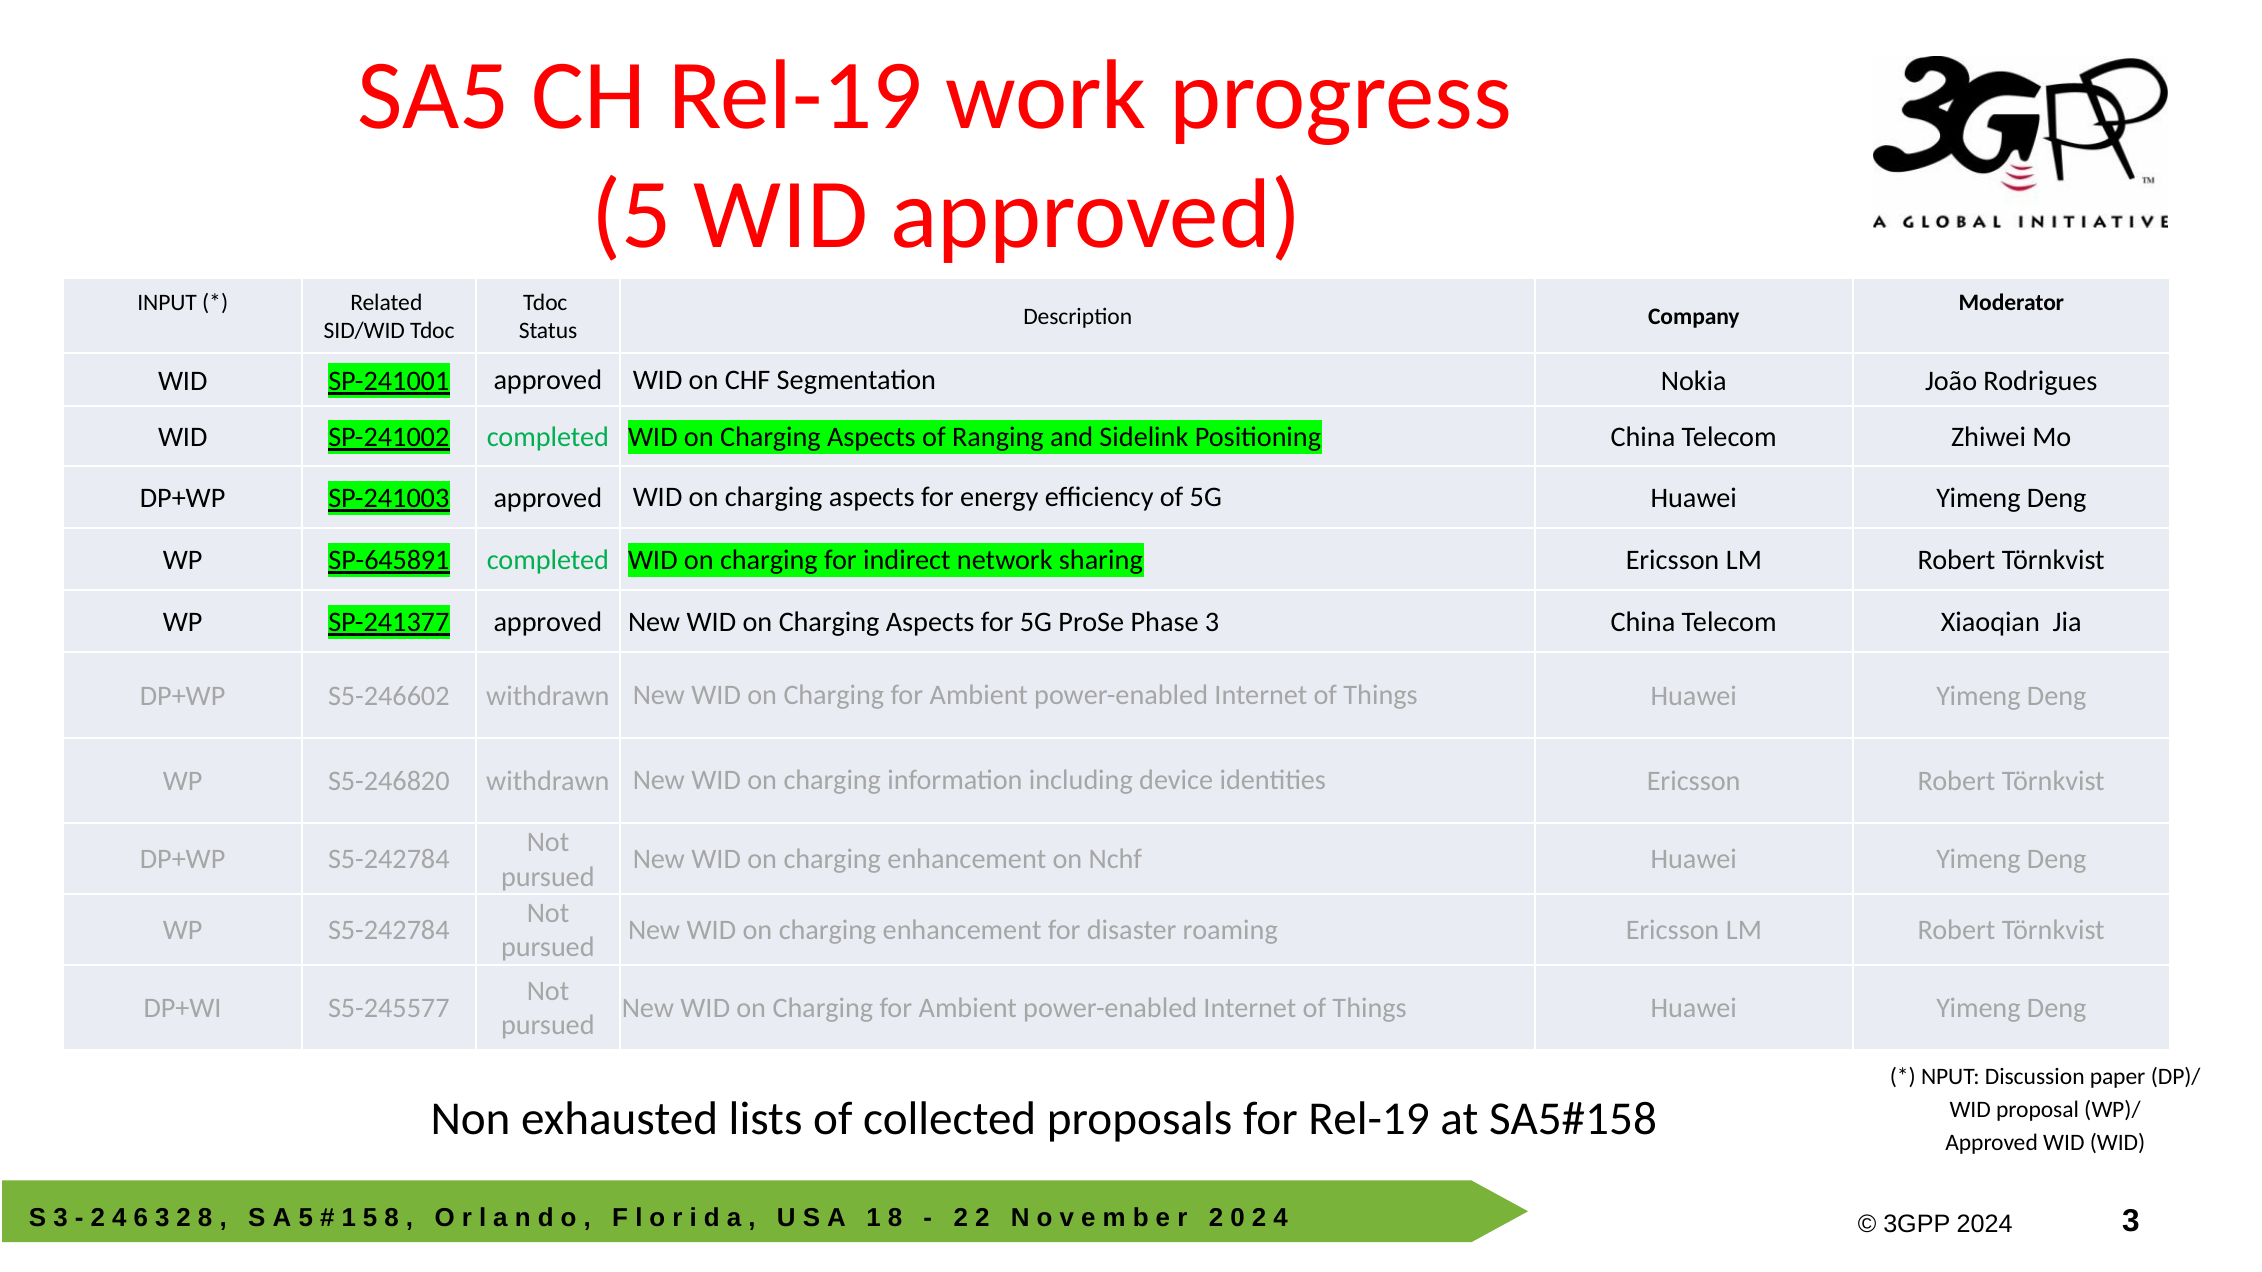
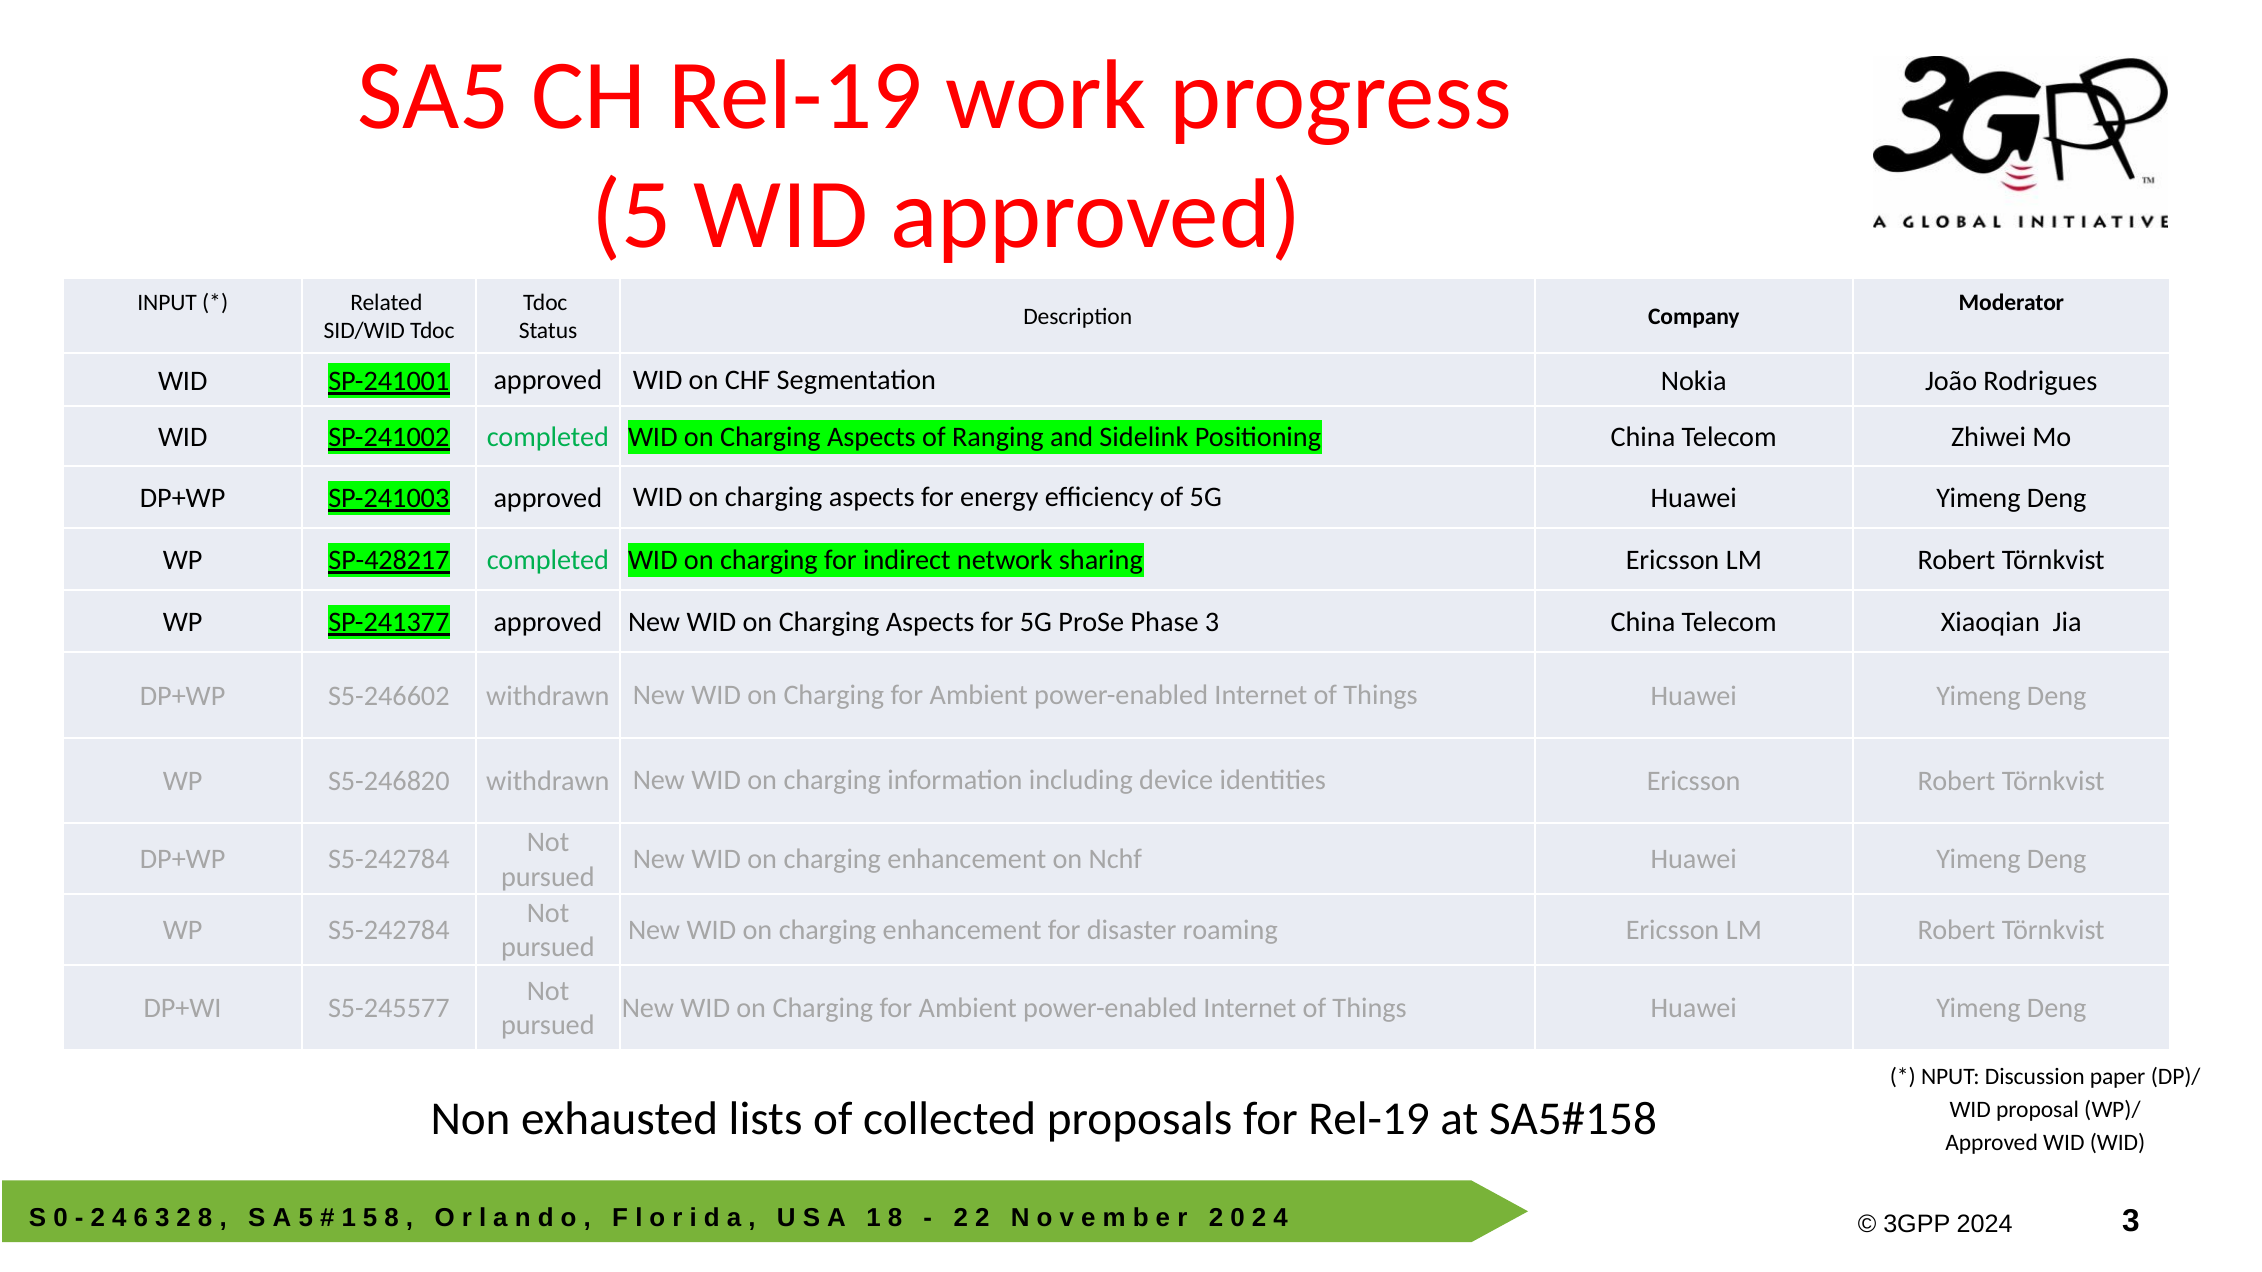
SP-645891: SP-645891 -> SP-428217 (389, 561)
3: 3 -> 0 (60, 1218)
